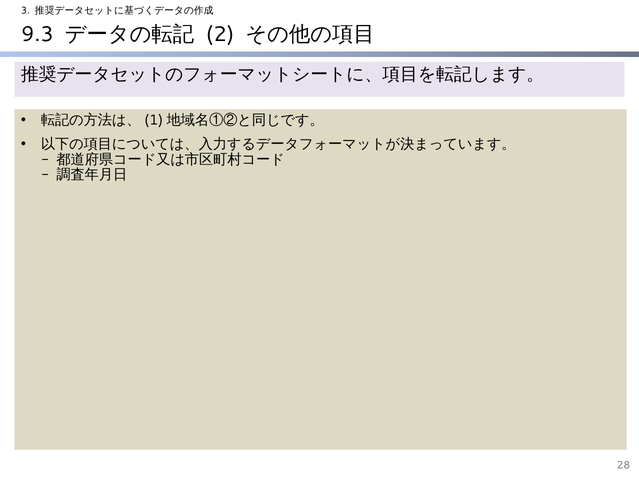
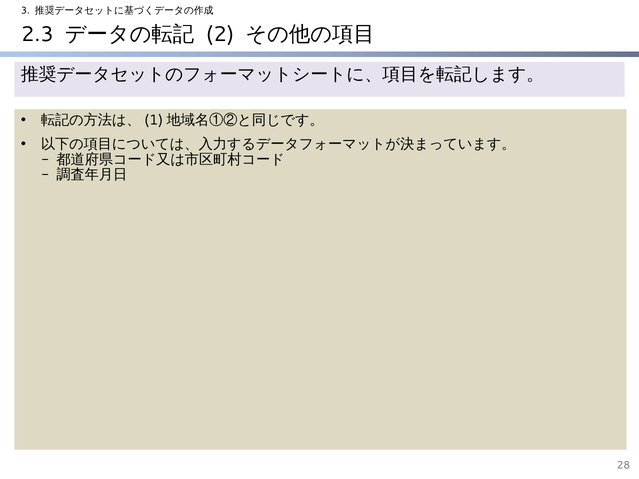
9.3: 9.3 -> 2.3 (37, 34)
